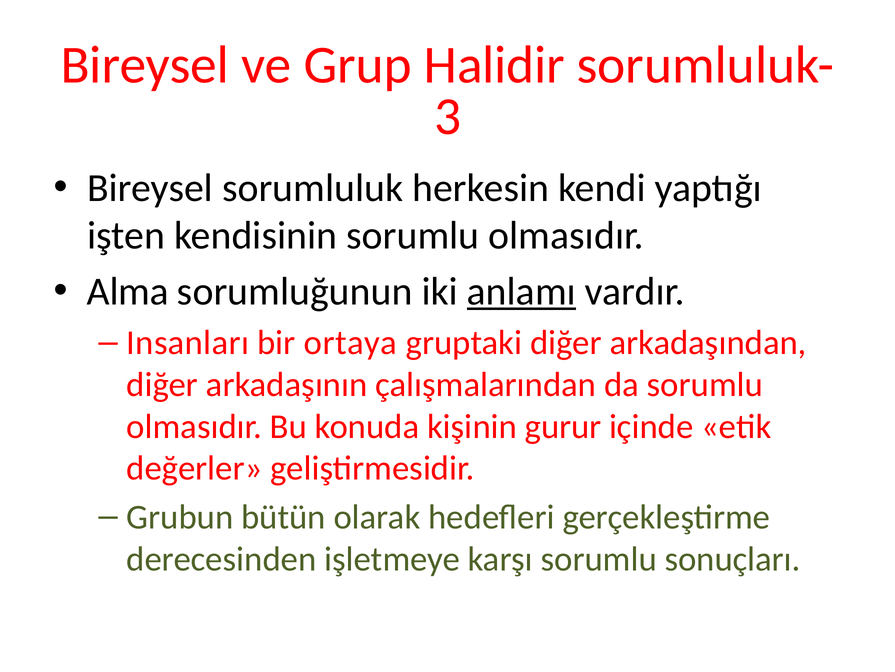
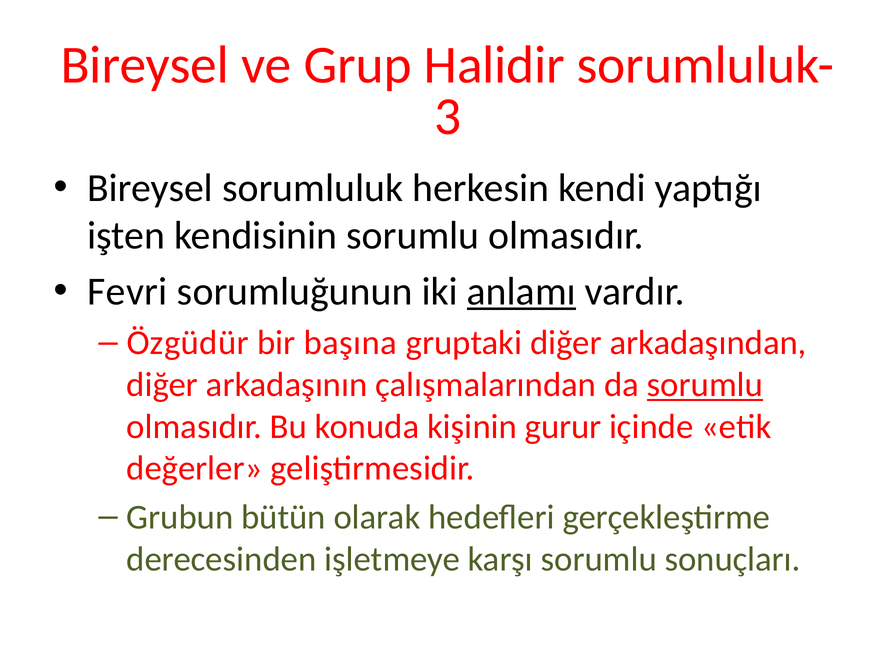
Alma: Alma -> Fevri (127, 291)
Insanları: Insanları -> Özgüdür (188, 343)
ortaya: ortaya -> başına (350, 343)
sorumlu underline: none -> present (705, 384)
